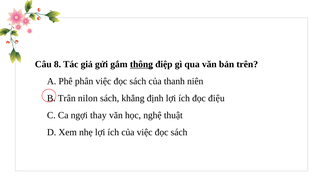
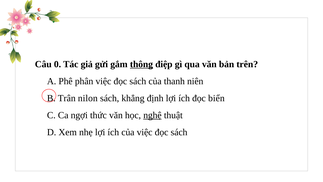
8: 8 -> 0 (58, 64)
điệu: điệu -> biển (216, 98)
thay: thay -> thức (98, 115)
nghệ underline: none -> present (152, 115)
